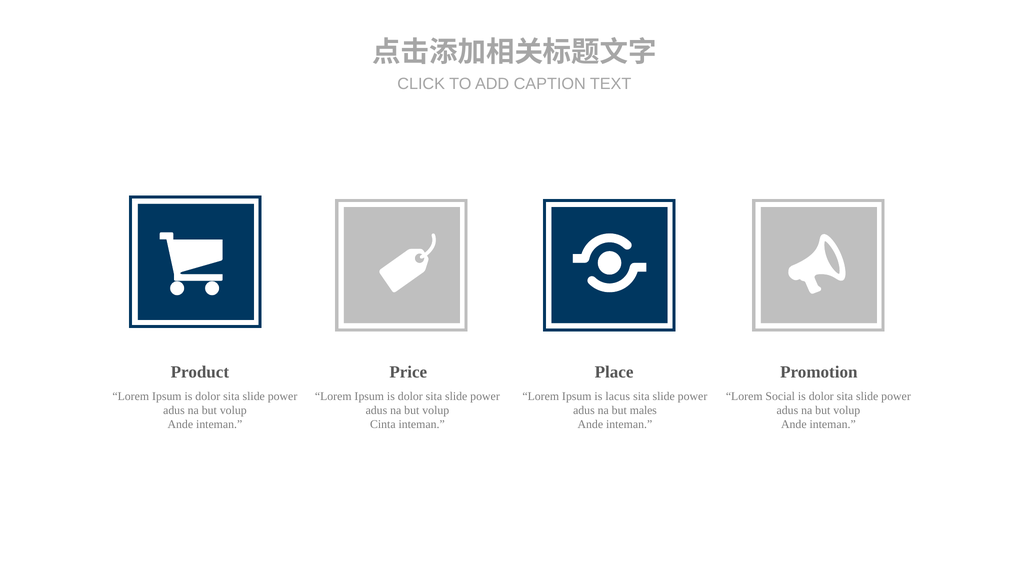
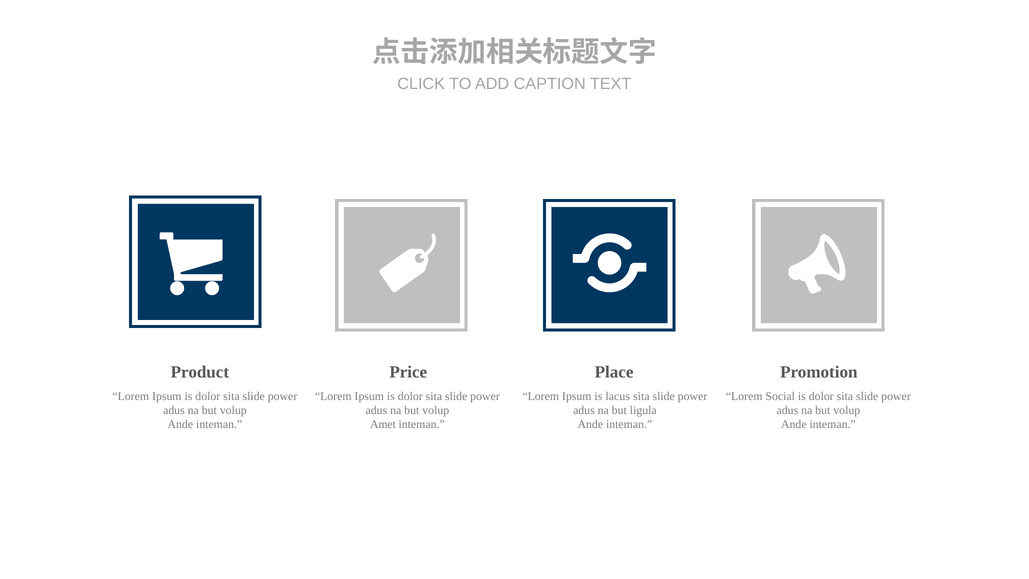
males: males -> ligula (643, 410)
Cinta: Cinta -> Amet (383, 424)
